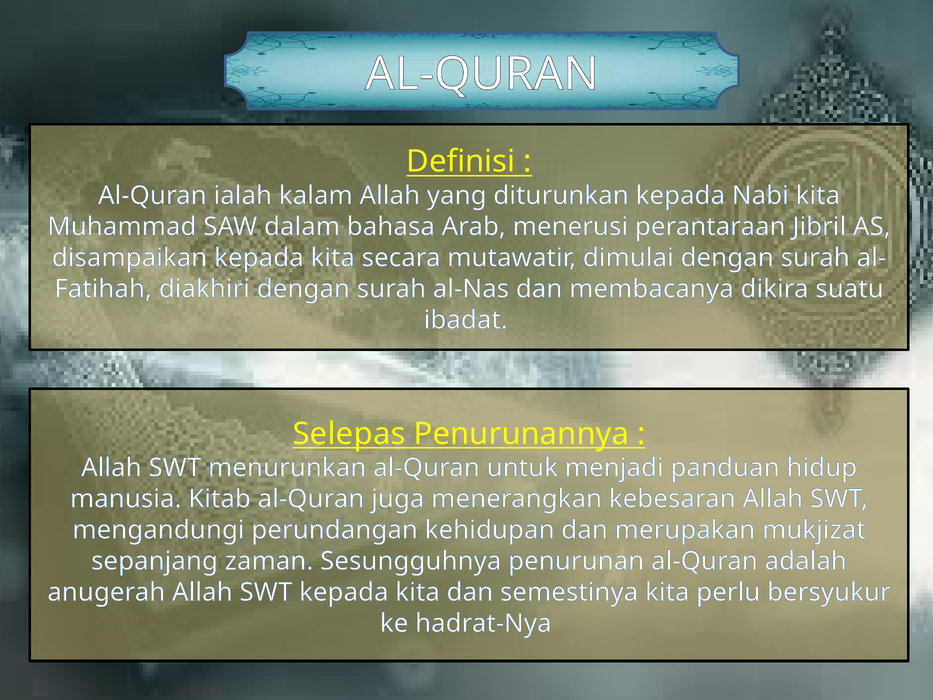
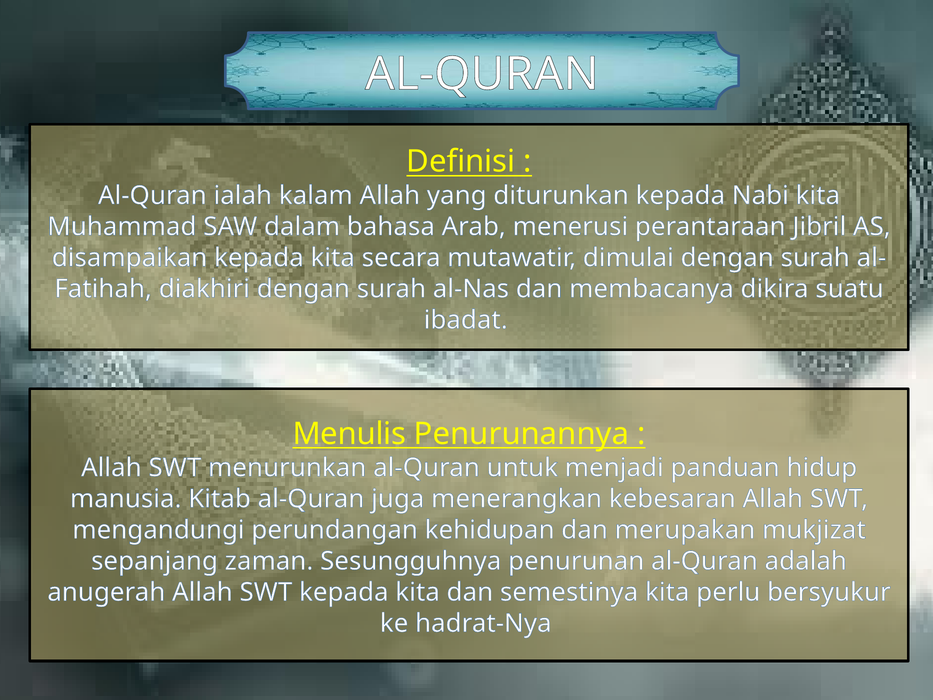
Selepas: Selepas -> Menulis (349, 434)
